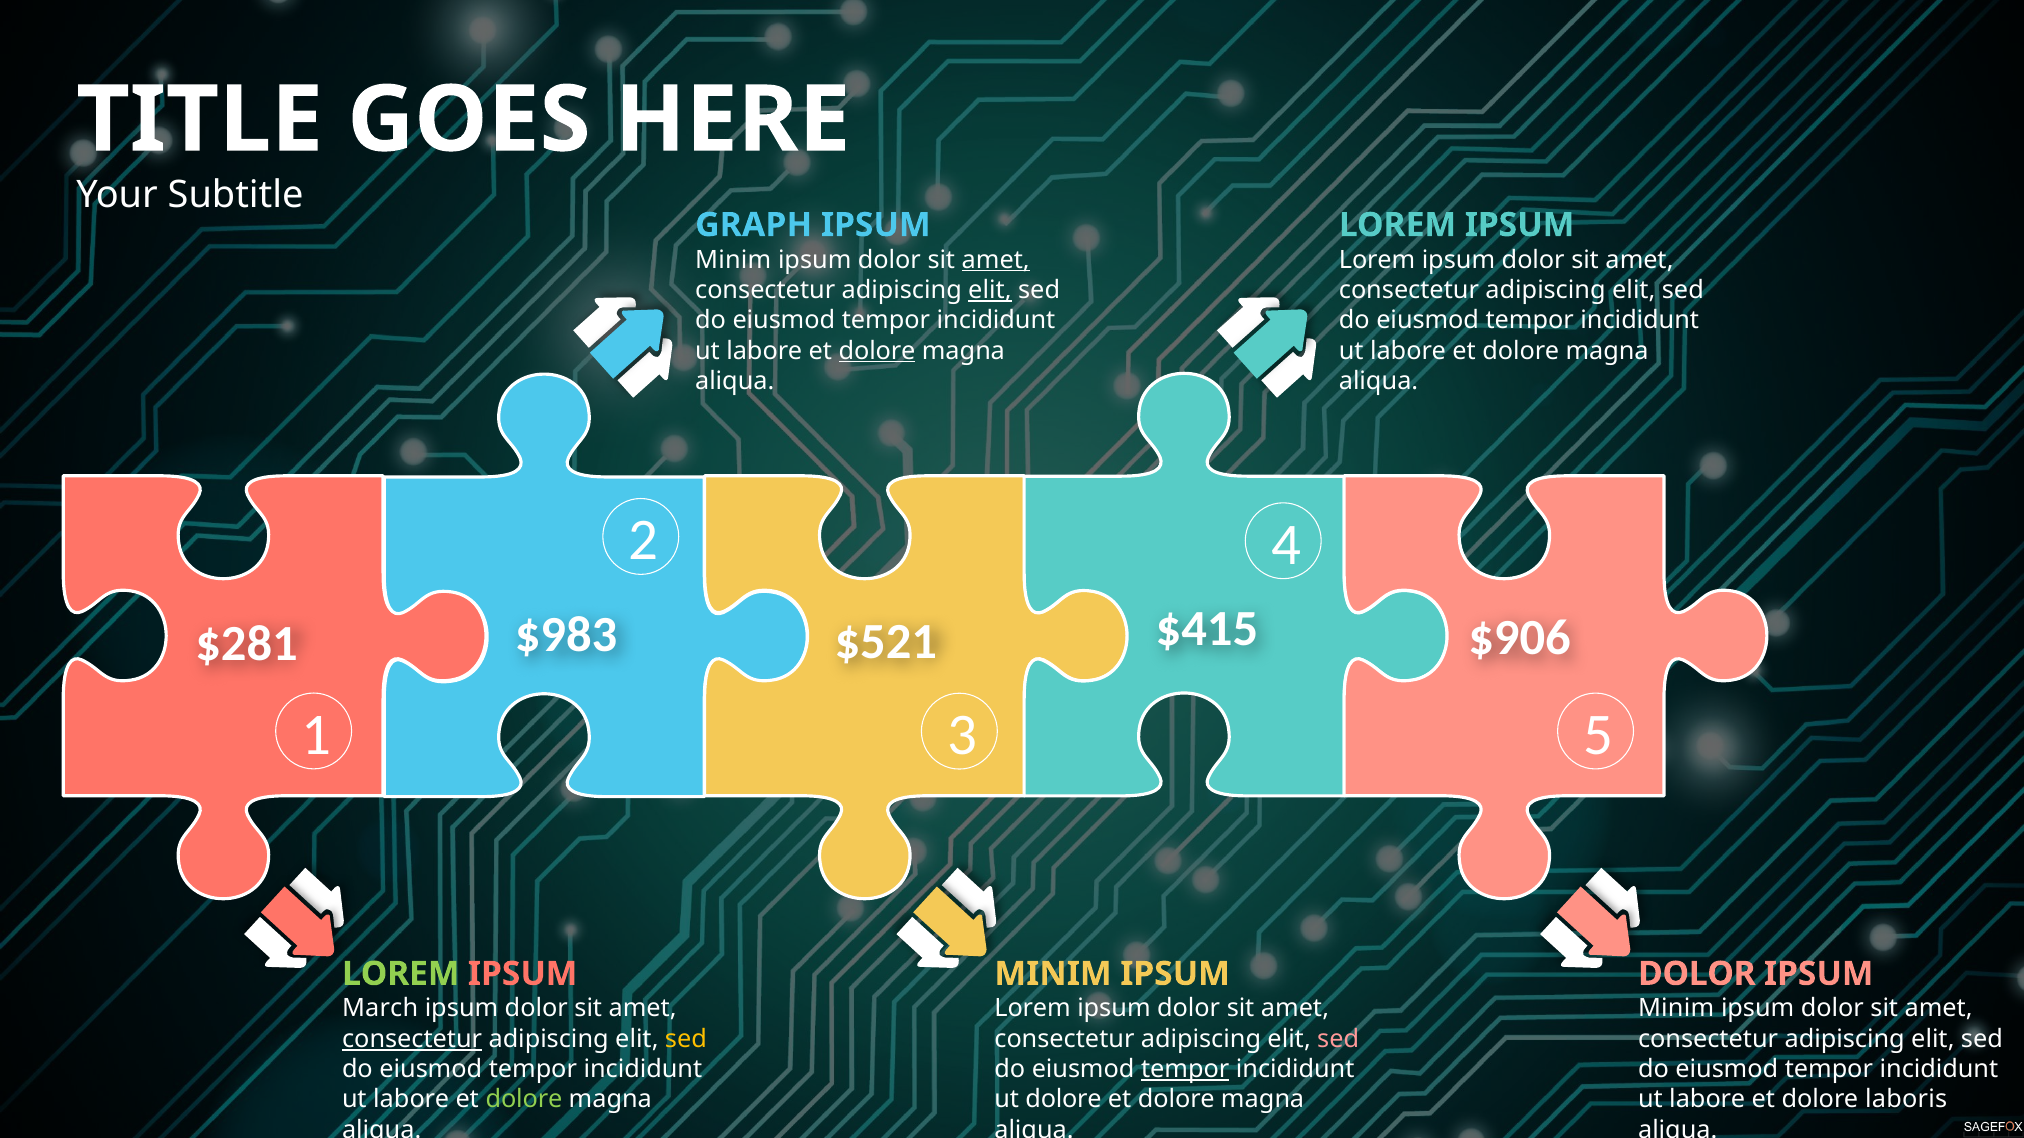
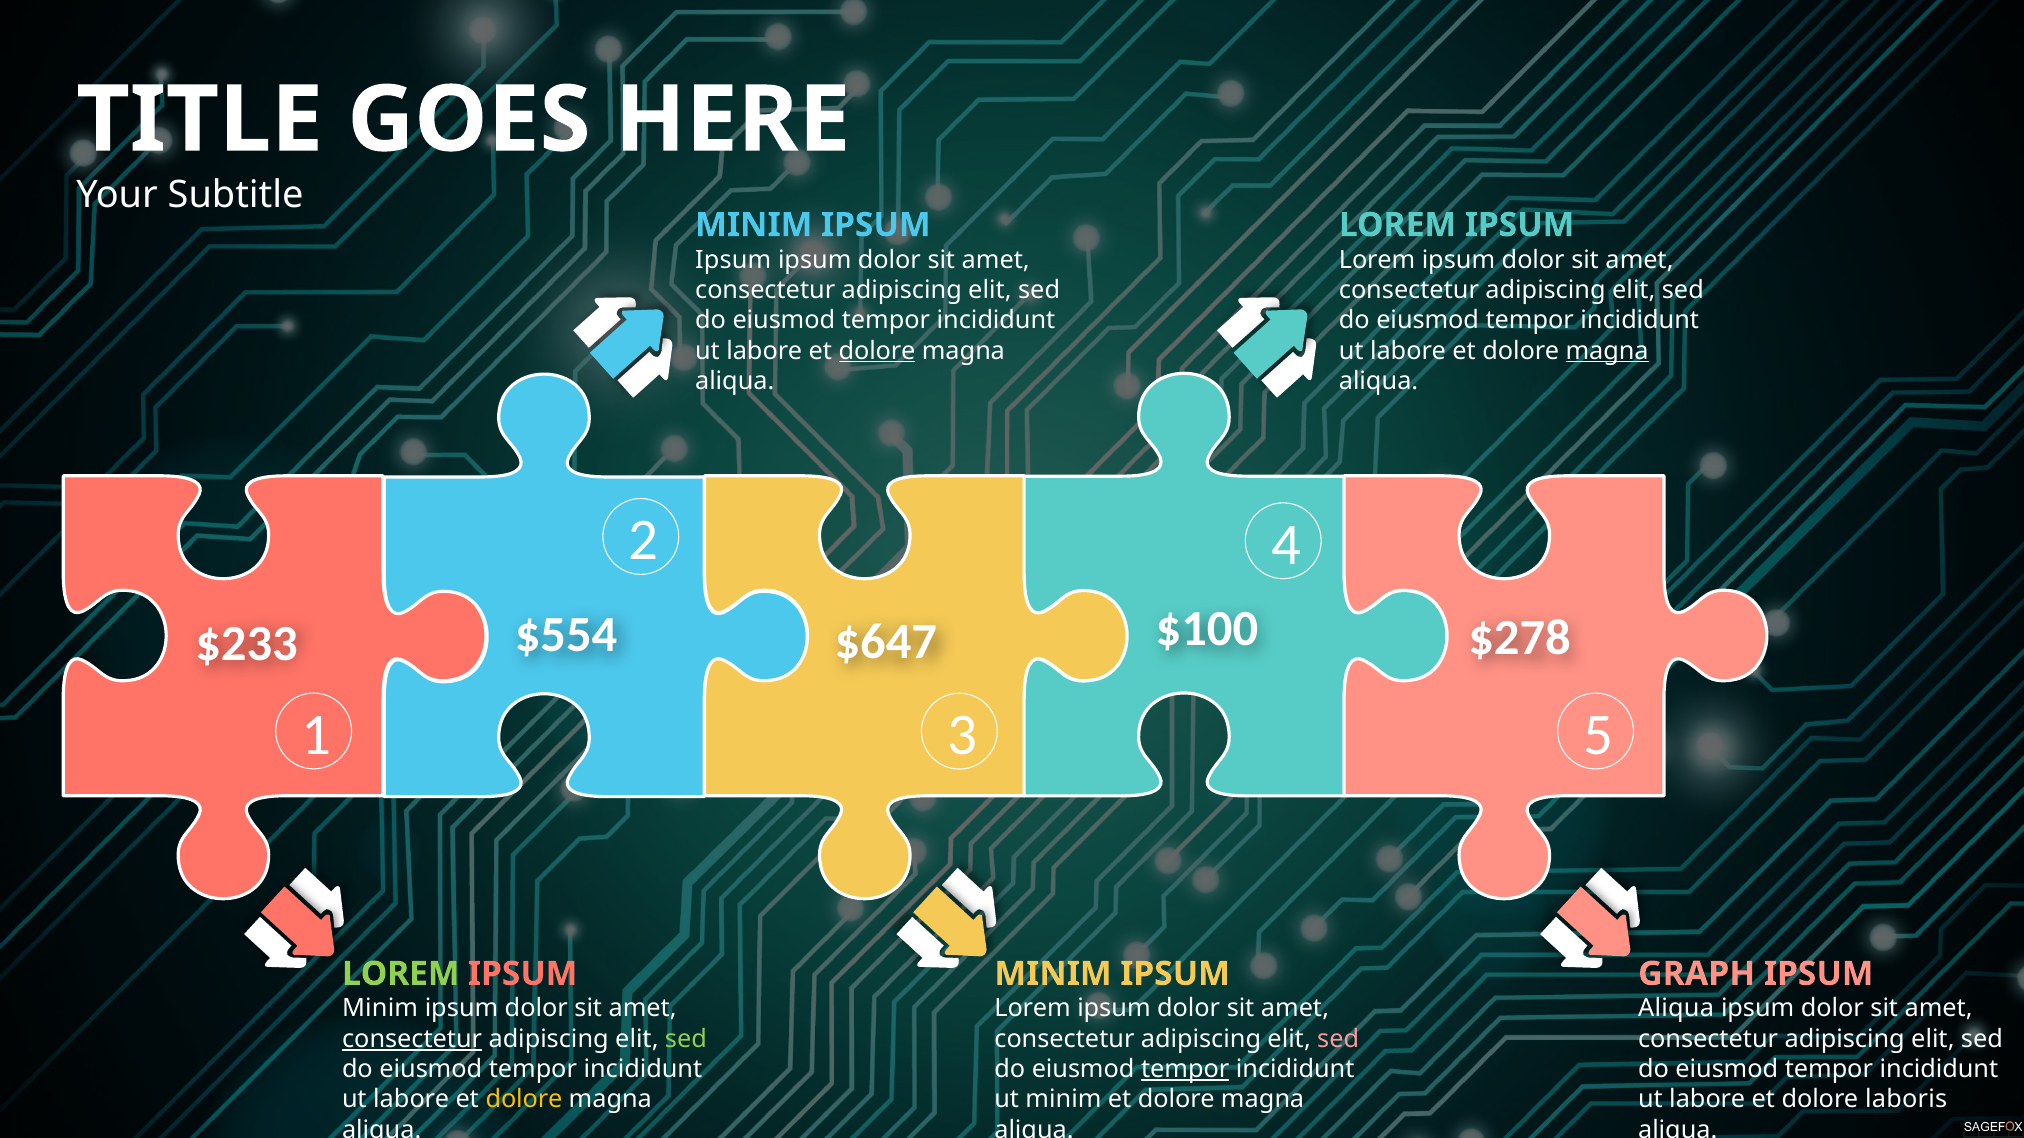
GRAPH: GRAPH -> MINIM (754, 225)
Minim: Minim -> Ipsum (733, 260)
amet underline: present -> none (996, 260)
elit underline: present -> none (990, 290)
magna underline: none -> present (1607, 351)
$415: $415 -> $100 (1207, 629)
$983: $983 -> $554 (566, 635)
$906: $906 -> $278 (1520, 638)
$521: $521 -> $647 (886, 642)
$281: $281 -> $233 (247, 644)
DOLOR: DOLOR -> GRAPH (1697, 974)
March: March -> Minim (380, 1009)
Minim: Minim -> Aliqua (1676, 1009)
sed colour: yellow -> light green (686, 1039)
dolore colour: light green -> yellow (524, 1100)
ut dolore: dolore -> minim (1063, 1100)
